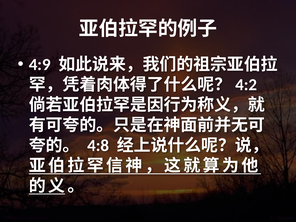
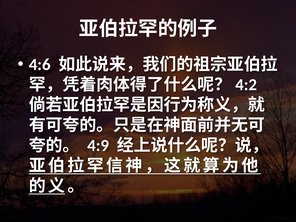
4:9: 4:9 -> 4:6 (40, 65)
4:8: 4:8 -> 4:9 (98, 145)
